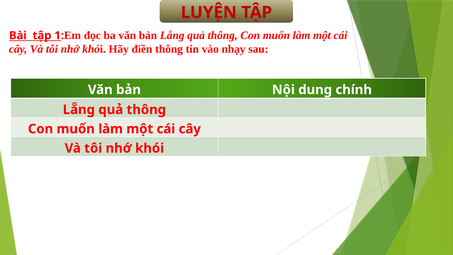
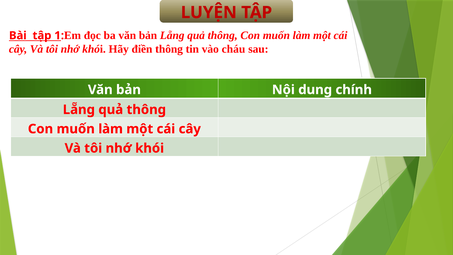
nhạy: nhạy -> cháu (233, 49)
